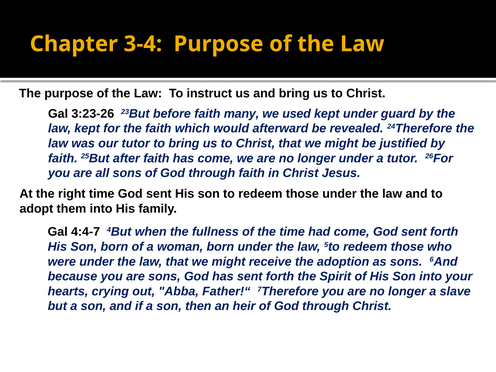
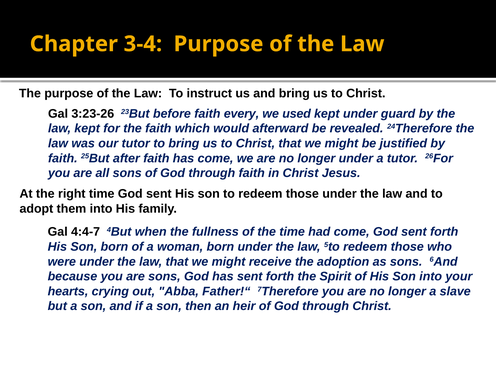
many: many -> every (241, 114)
